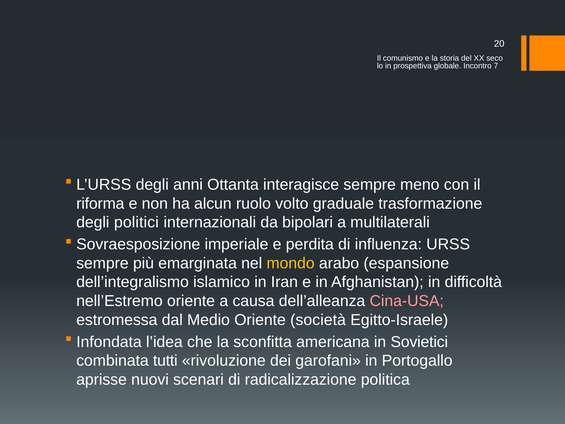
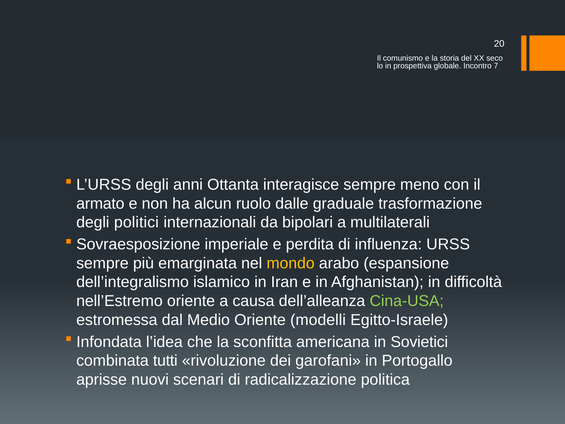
riforma: riforma -> armato (100, 203)
volto: volto -> dalle (292, 203)
Cina-USA colour: pink -> light green (407, 301)
società: società -> modelli (318, 320)
